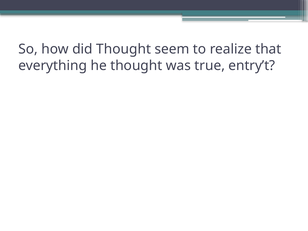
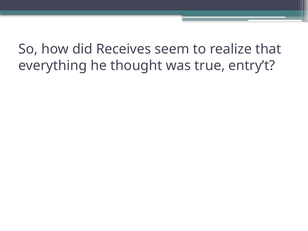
did Thought: Thought -> Receives (124, 49)
